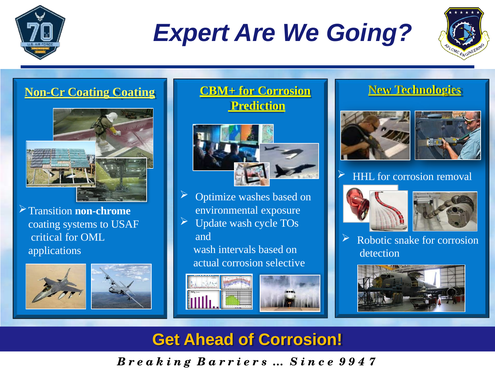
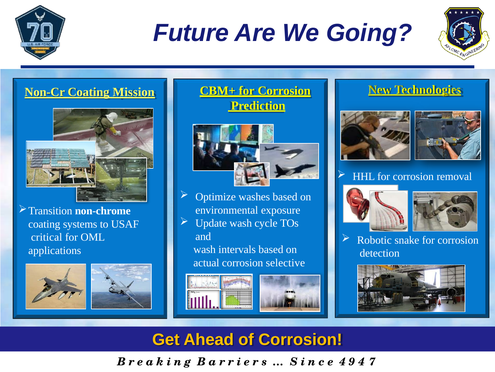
Expert: Expert -> Future (191, 33)
Coating Coating: Coating -> Mission (134, 92)
e 9: 9 -> 4 (343, 361)
